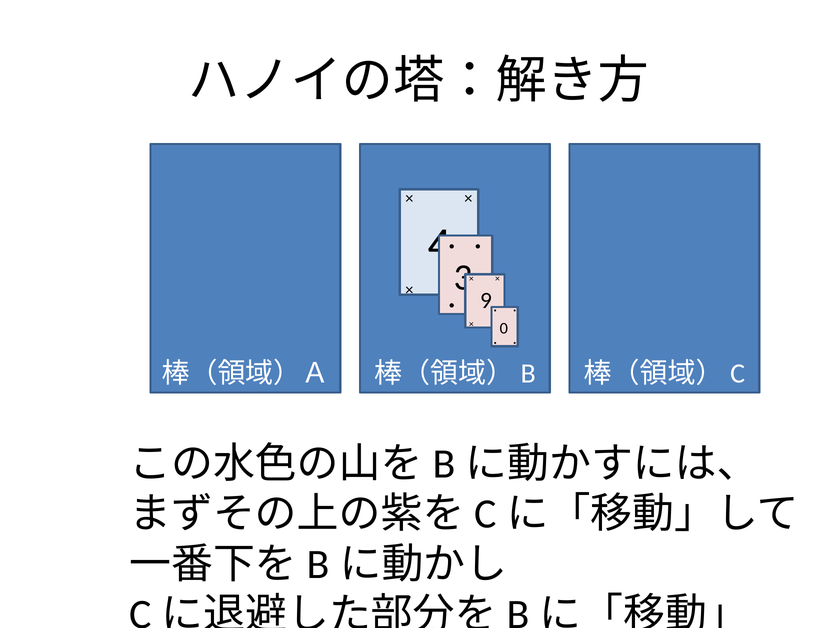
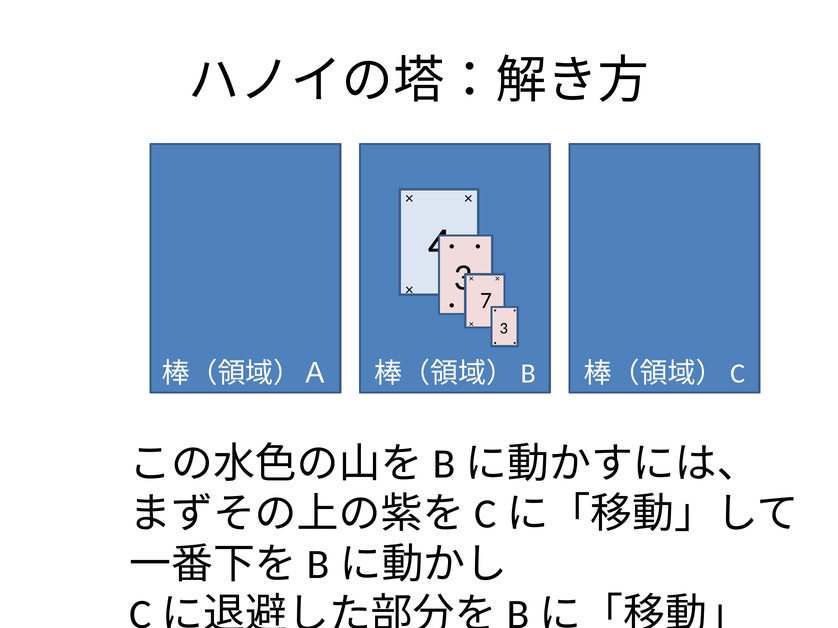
9: 9 -> 7 (486, 301)
0: 0 -> 3 (504, 329)
